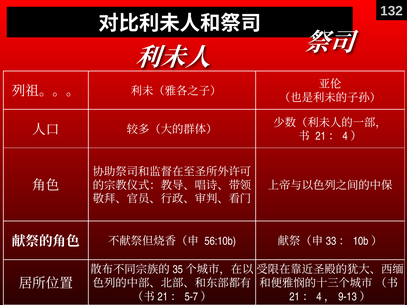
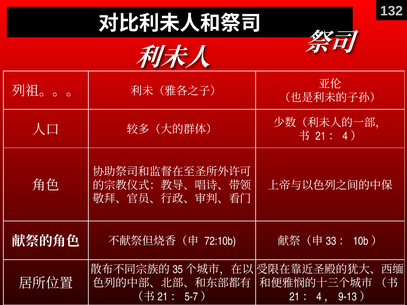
56:10b: 56:10b -> 72:10b (220, 241)
